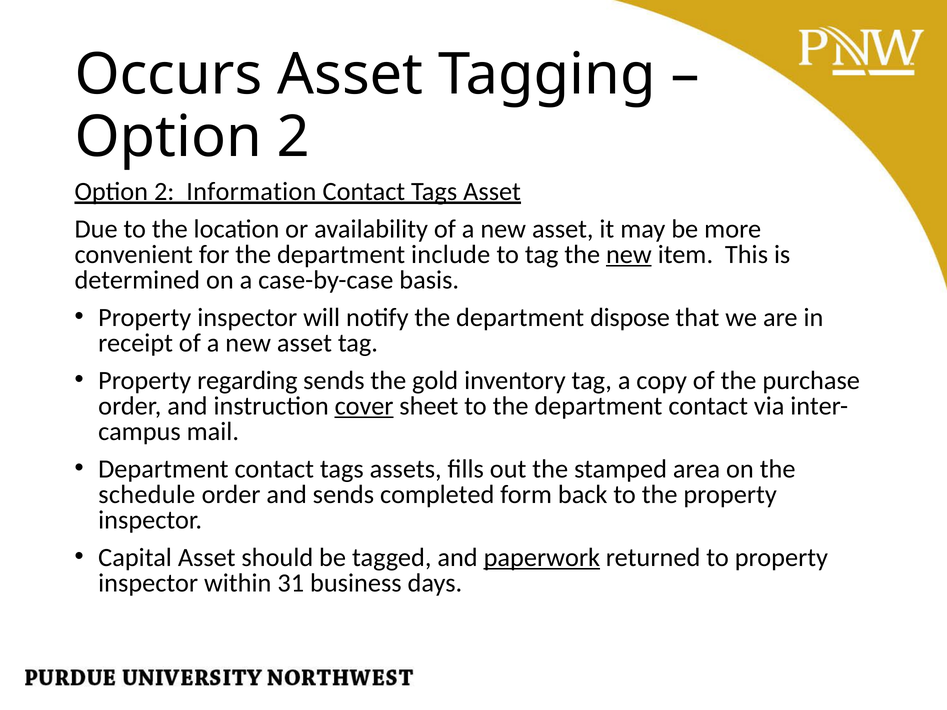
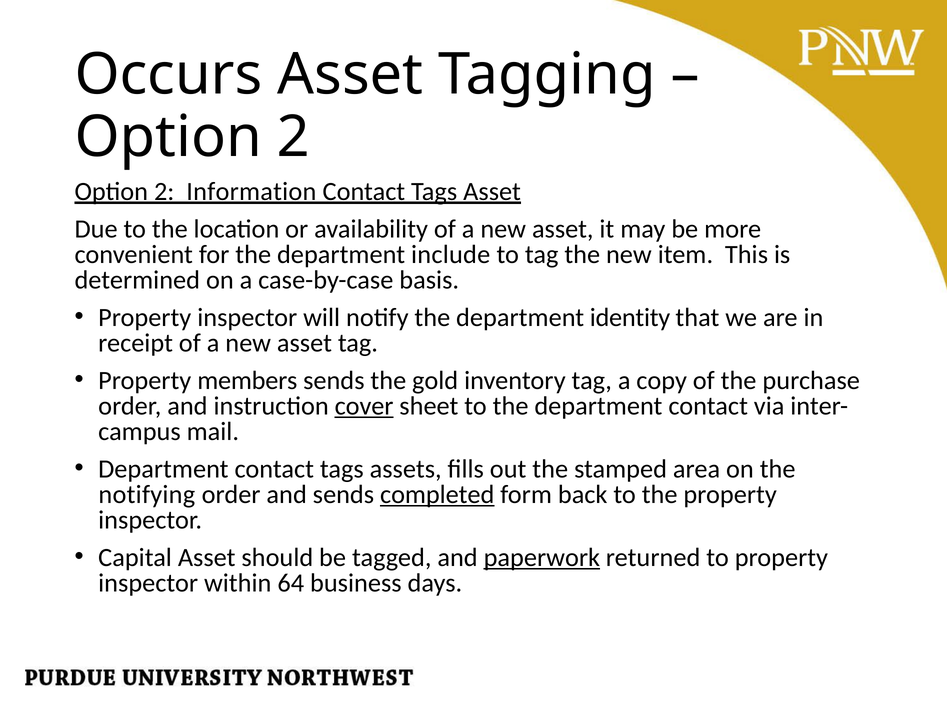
new underline: present -> none (629, 255)
dispose: dispose -> identity (630, 318)
regarding: regarding -> members (247, 381)
schedule: schedule -> notifying (147, 495)
completed underline: none -> present (437, 495)
31: 31 -> 64 (291, 583)
